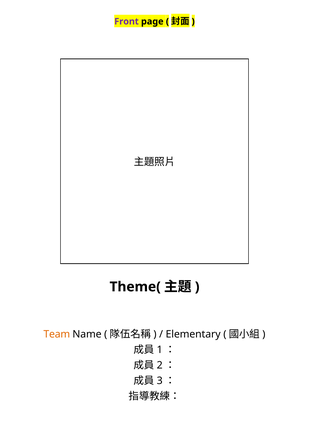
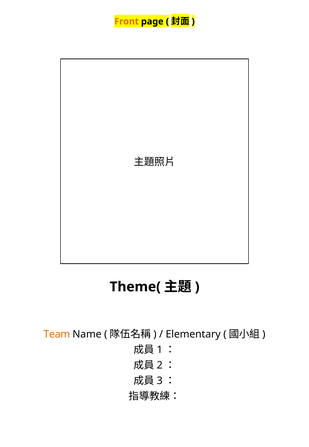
Front colour: purple -> orange (127, 21)
